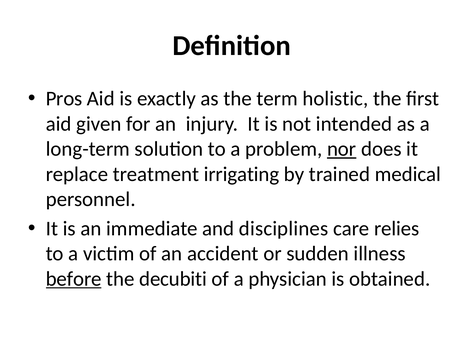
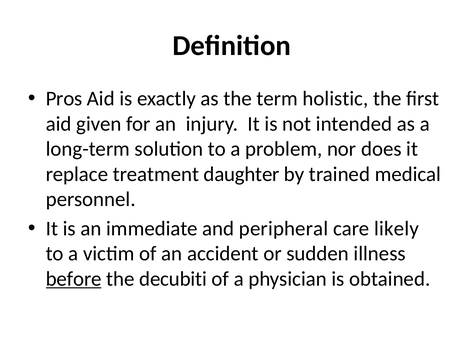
nor underline: present -> none (342, 149)
irrigating: irrigating -> daughter (242, 174)
disciplines: disciplines -> peripheral (284, 228)
relies: relies -> likely (396, 228)
